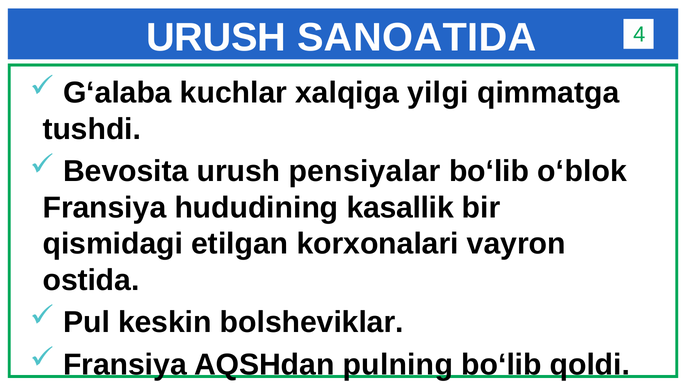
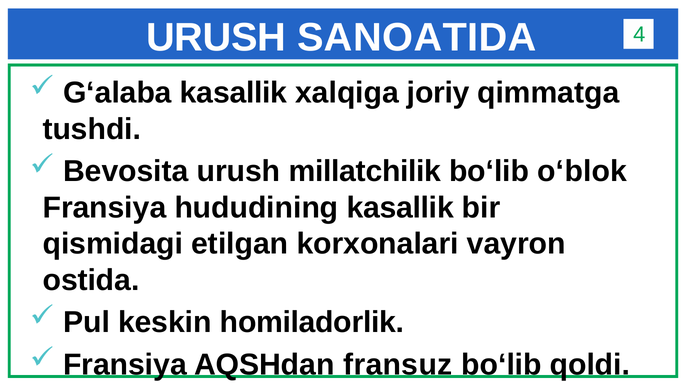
G‘alaba kuchlar: kuchlar -> kasallik (234, 93)
yilgi: yilgi -> joriy (438, 93)
pensiyalar: pensiyalar -> millatchilik (365, 171)
bolsheviklar: bolsheviklar -> homiladorlik (312, 322)
pulning: pulning -> fransuz (398, 364)
